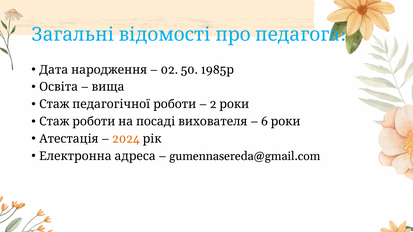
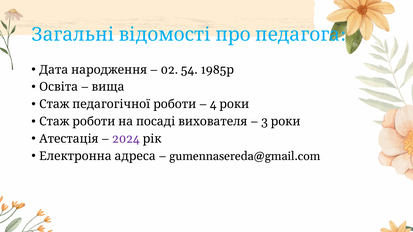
50: 50 -> 54 (189, 70)
2: 2 -> 4 (213, 104)
6: 6 -> 3 (264, 122)
2024 colour: orange -> purple (126, 139)
